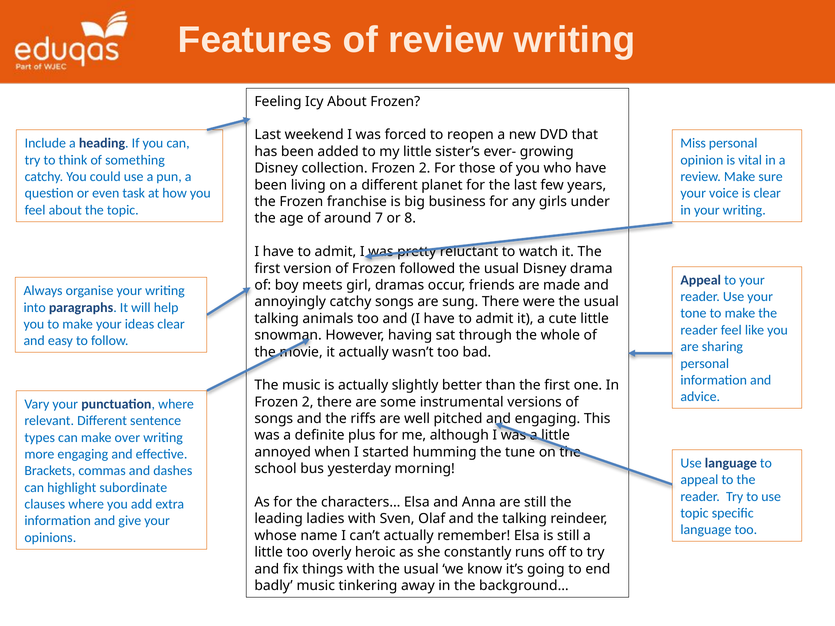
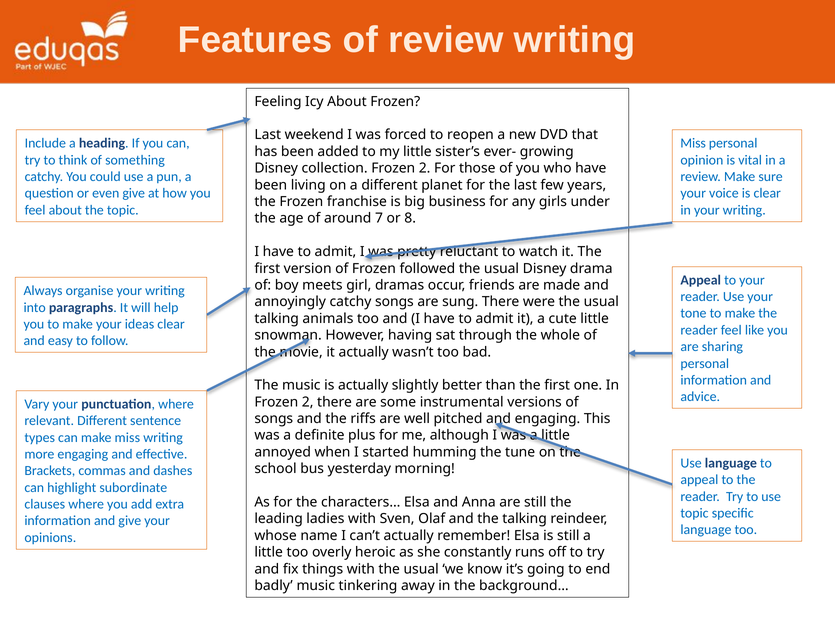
even task: task -> give (134, 193)
make over: over -> miss (127, 438)
